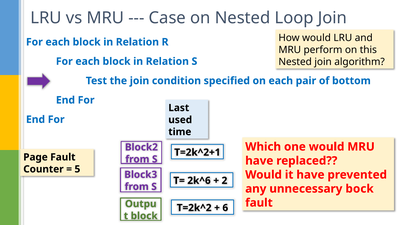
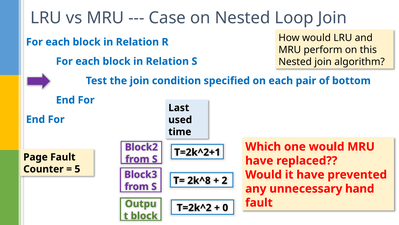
2k^6: 2k^6 -> 2k^8 (199, 180)
bock: bock -> hand (360, 188)
6: 6 -> 0 (225, 207)
